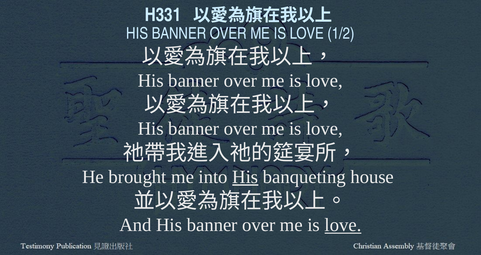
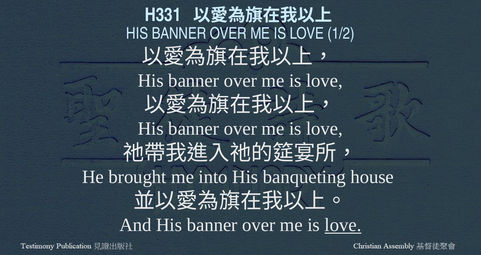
His underline: present -> none (245, 177)
